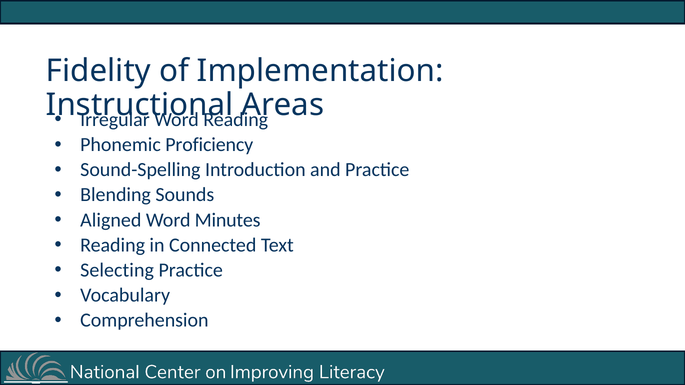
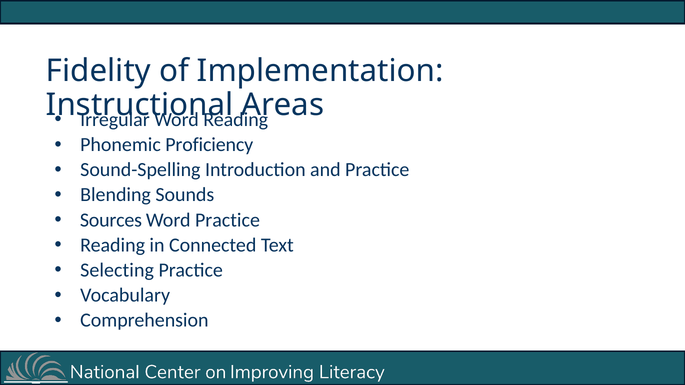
Aligned: Aligned -> Sources (111, 220)
Word Minutes: Minutes -> Practice (227, 220)
